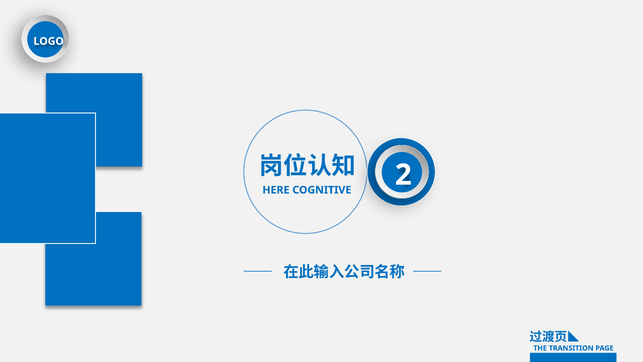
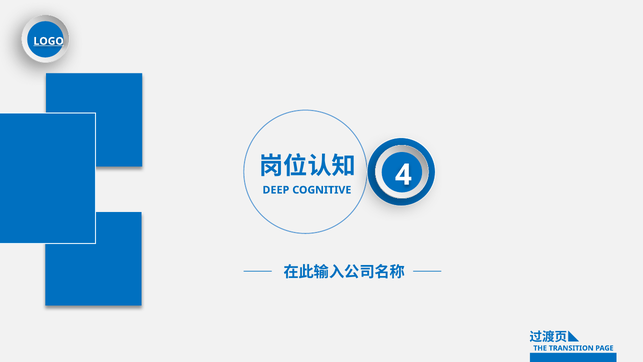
LOGO underline: none -> present (49, 41)
HERE: HERE -> DEEP (276, 190)
2: 2 -> 4 (403, 175)
